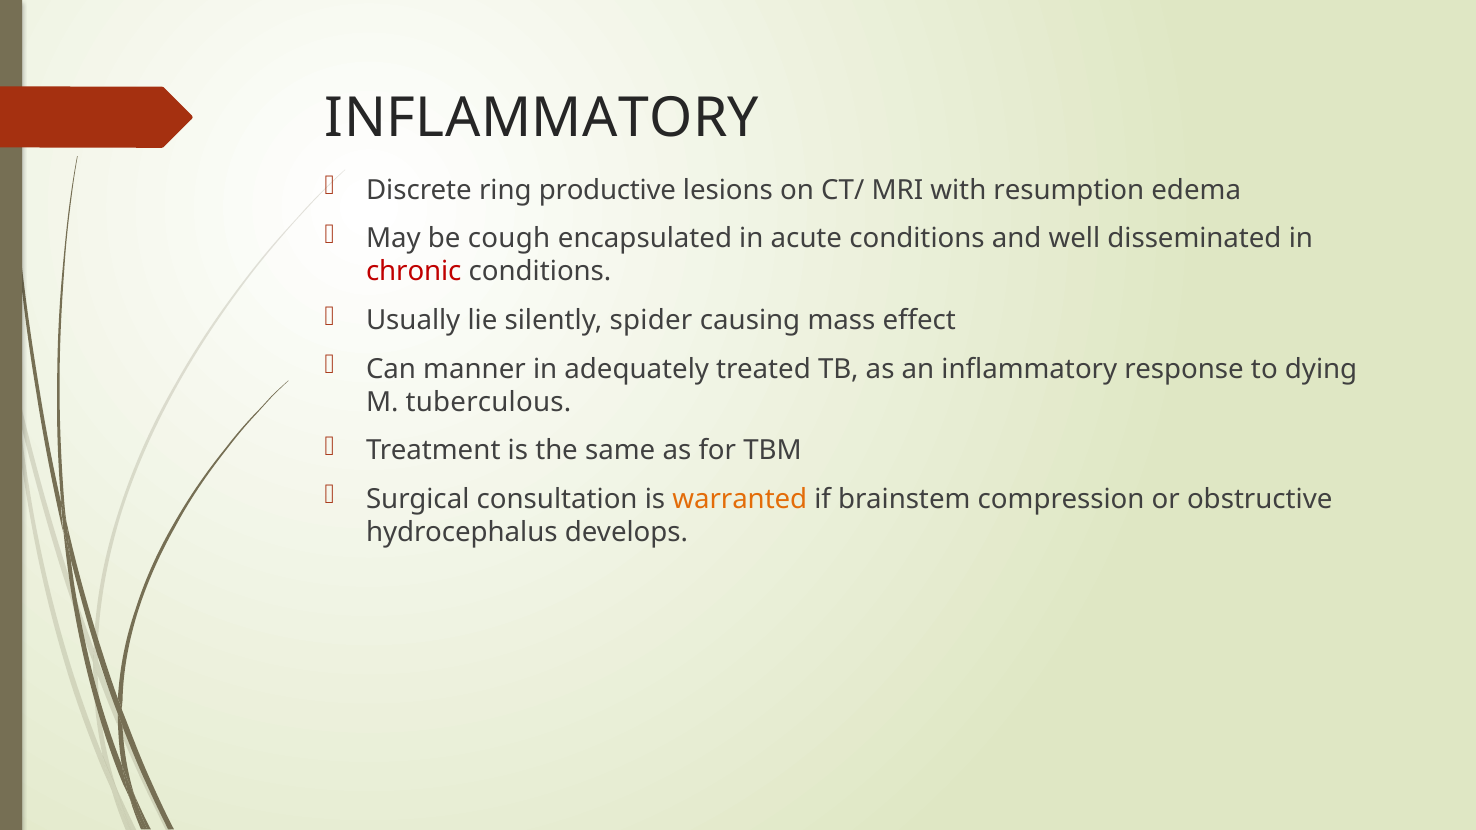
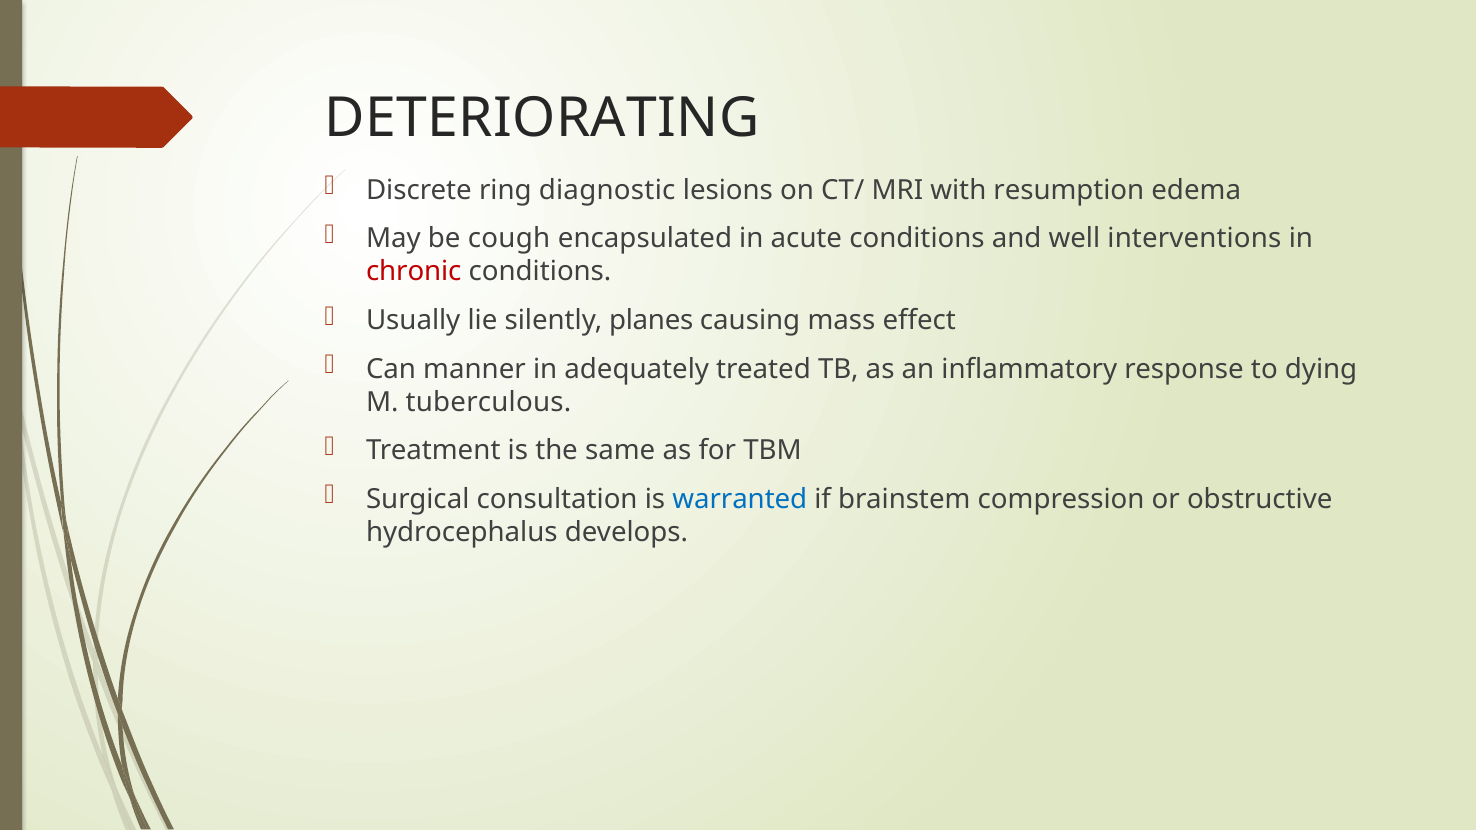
INFLAMMATORY: INFLAMMATORY -> DETERIORATING (542, 118)
productive: productive -> diagnostic (607, 190)
disseminated: disseminated -> interventions (1194, 239)
spider: spider -> planes (651, 321)
warranted colour: orange -> blue (740, 500)
